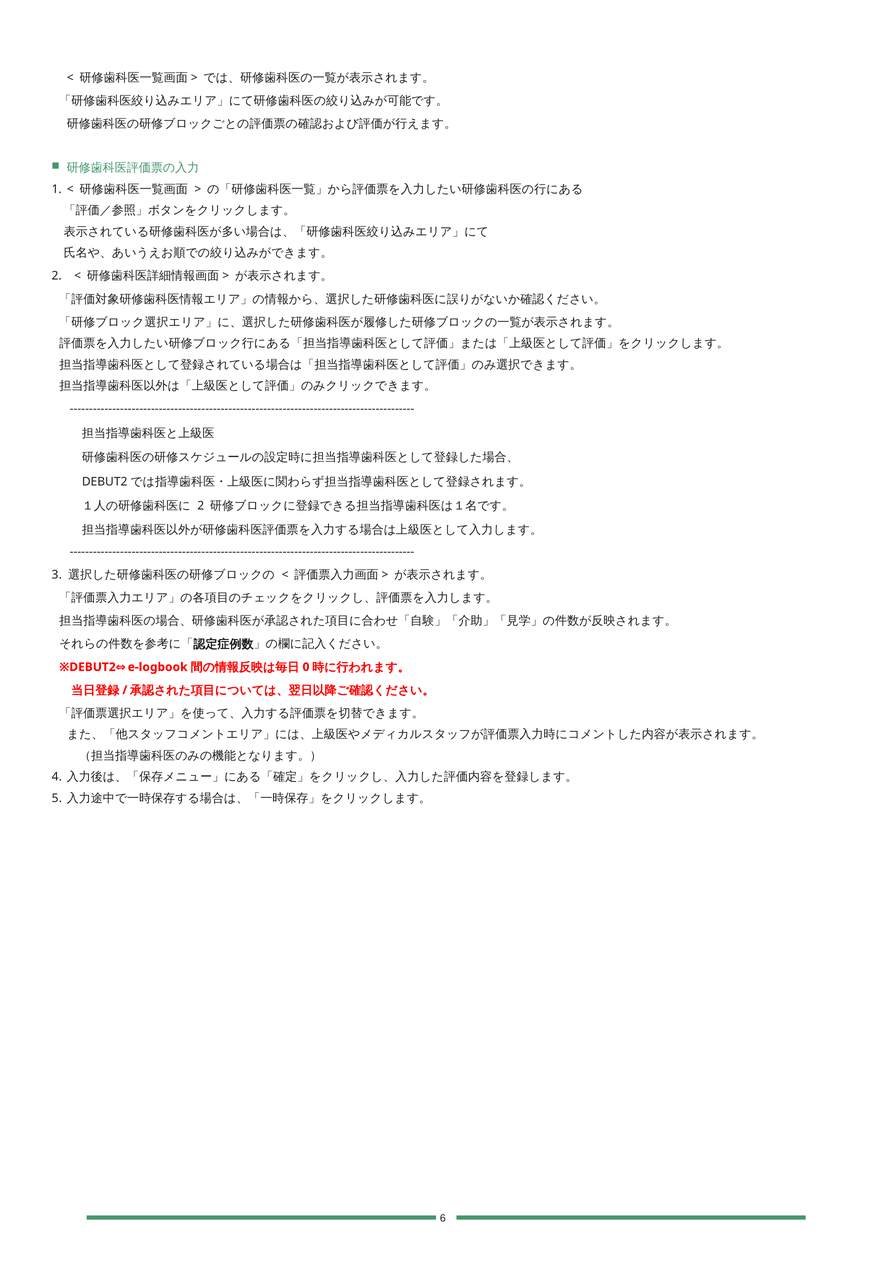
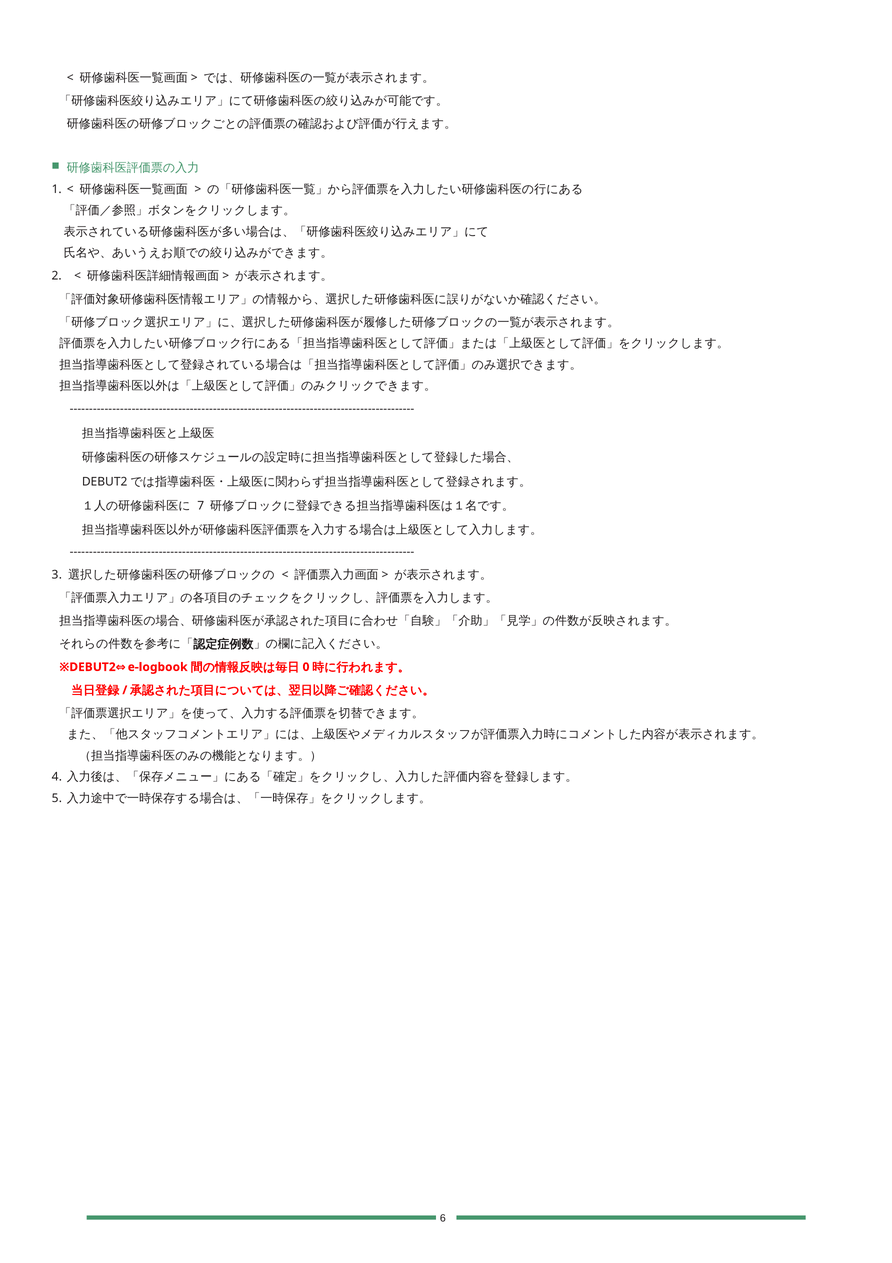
2: 2 -> 7 (201, 505)
